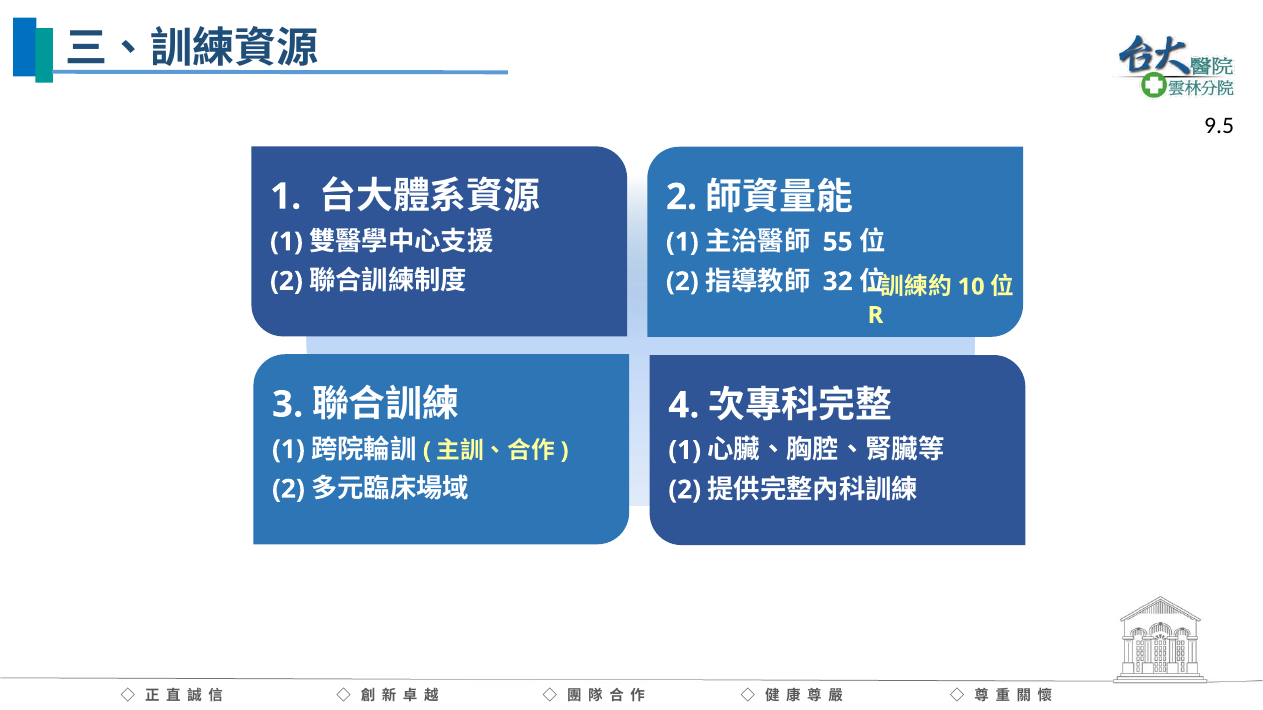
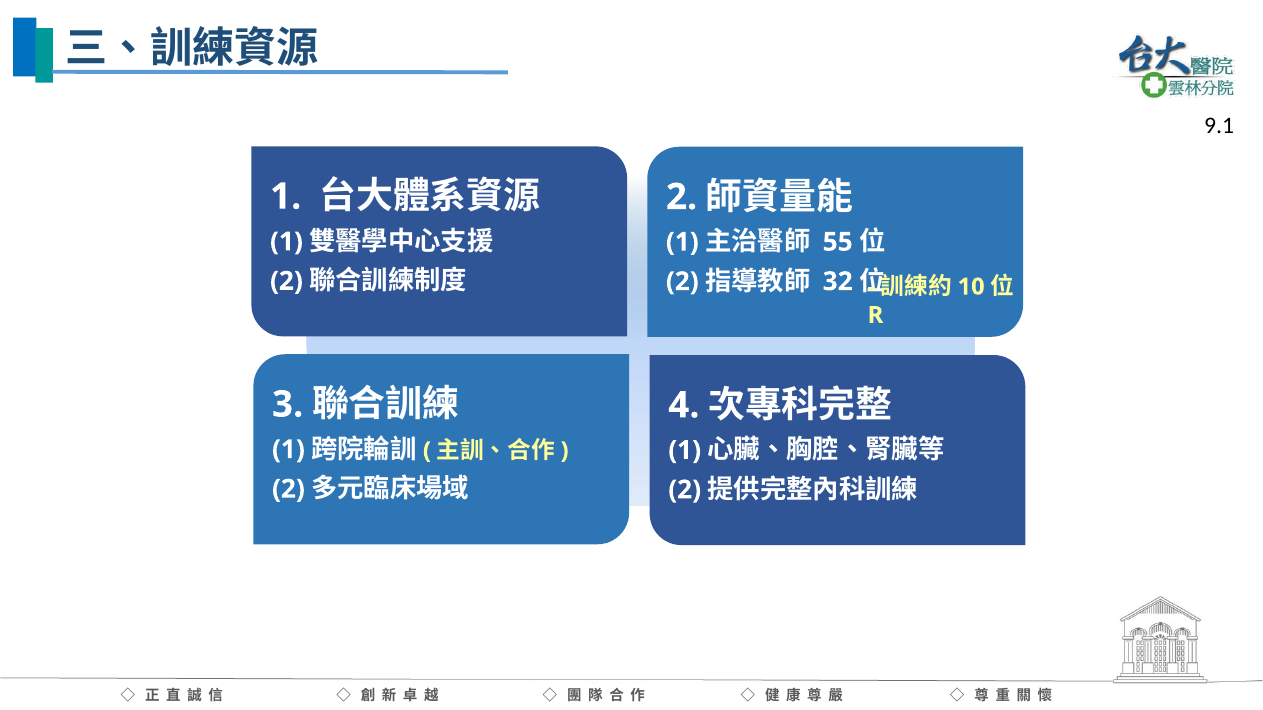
9.5: 9.5 -> 9.1 (1219, 126)
